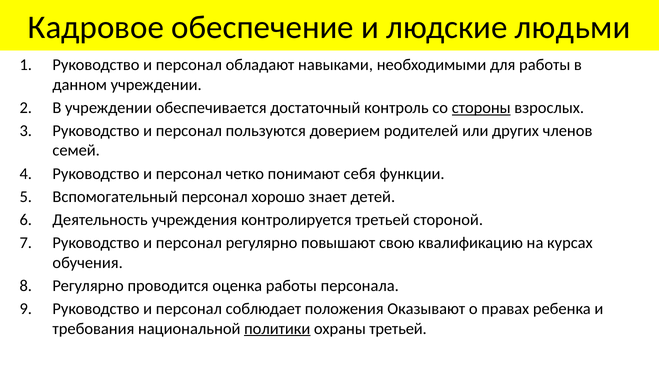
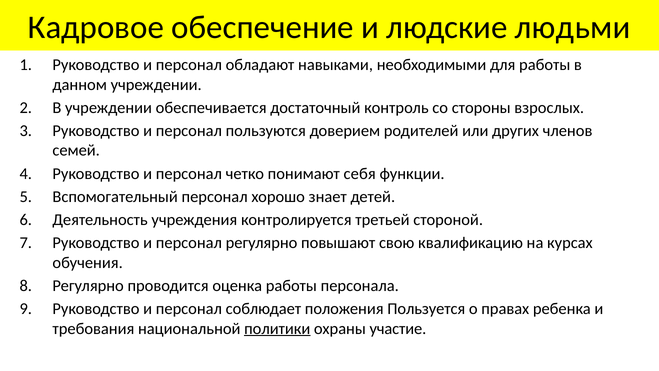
стороны underline: present -> none (481, 108)
Оказывают: Оказывают -> Пользуется (426, 309)
охраны третьей: третьей -> участие (398, 328)
